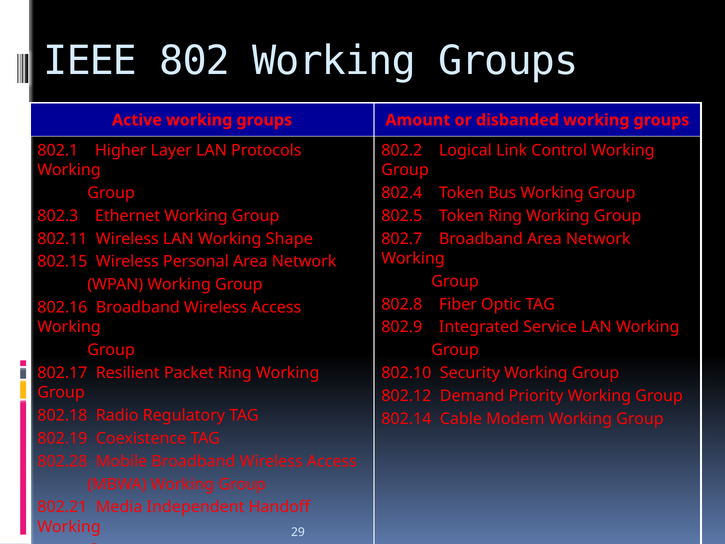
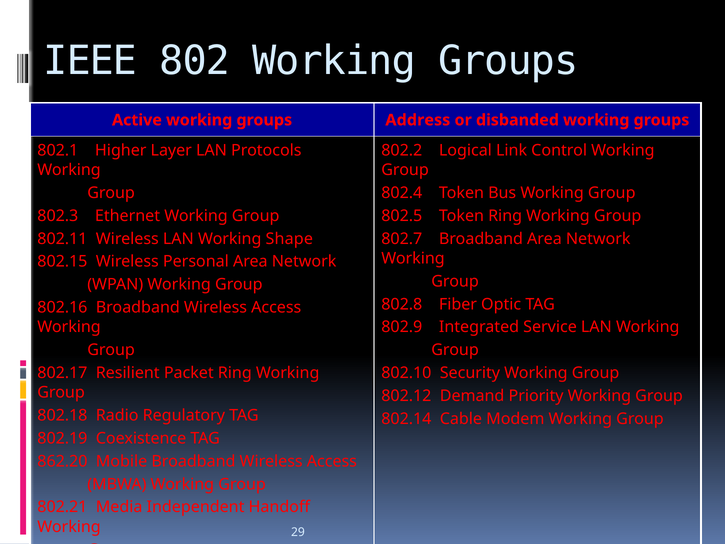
Amount: Amount -> Address (418, 120)
802.28: 802.28 -> 862.20 (62, 461)
